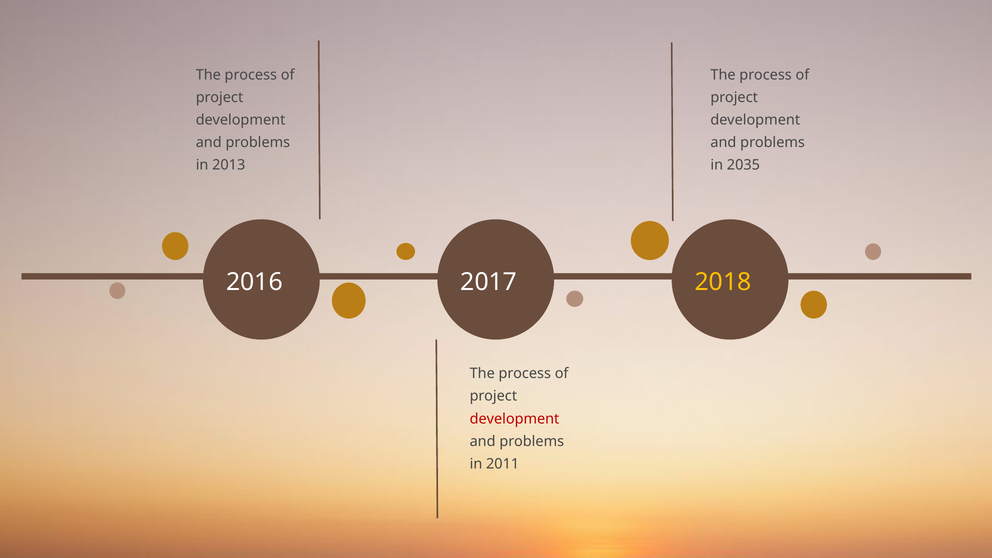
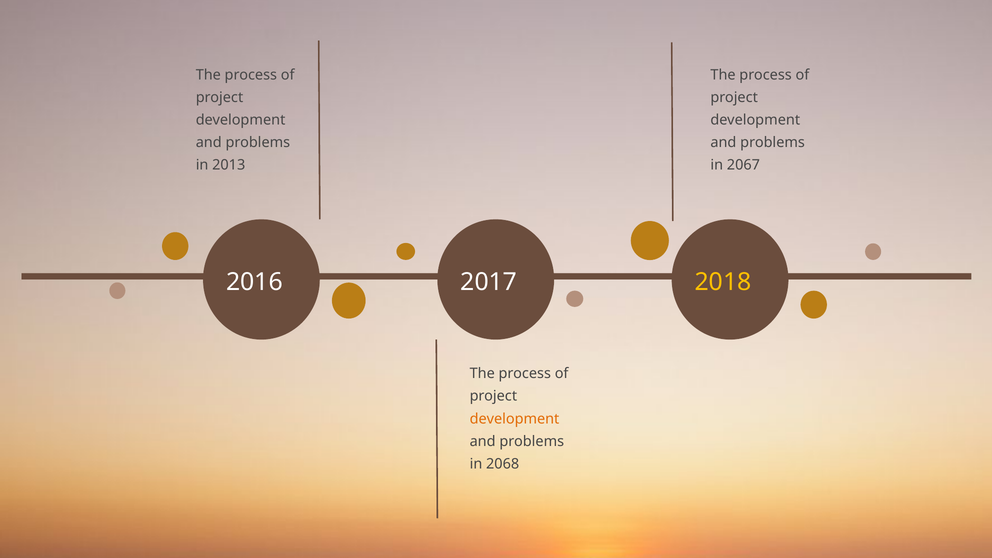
2035: 2035 -> 2067 (743, 165)
development colour: red -> orange (515, 419)
2011: 2011 -> 2068 (503, 464)
